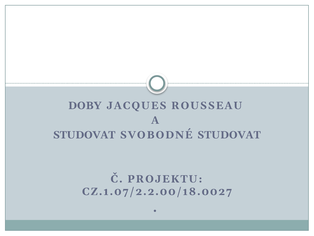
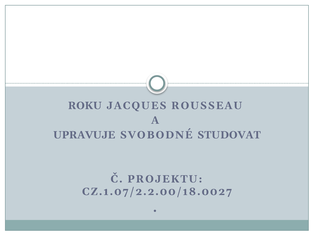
DOBY: DOBY -> ROKU (85, 105)
STUDOVAT: STUDOVAT -> UPRAVUJE (84, 135)
